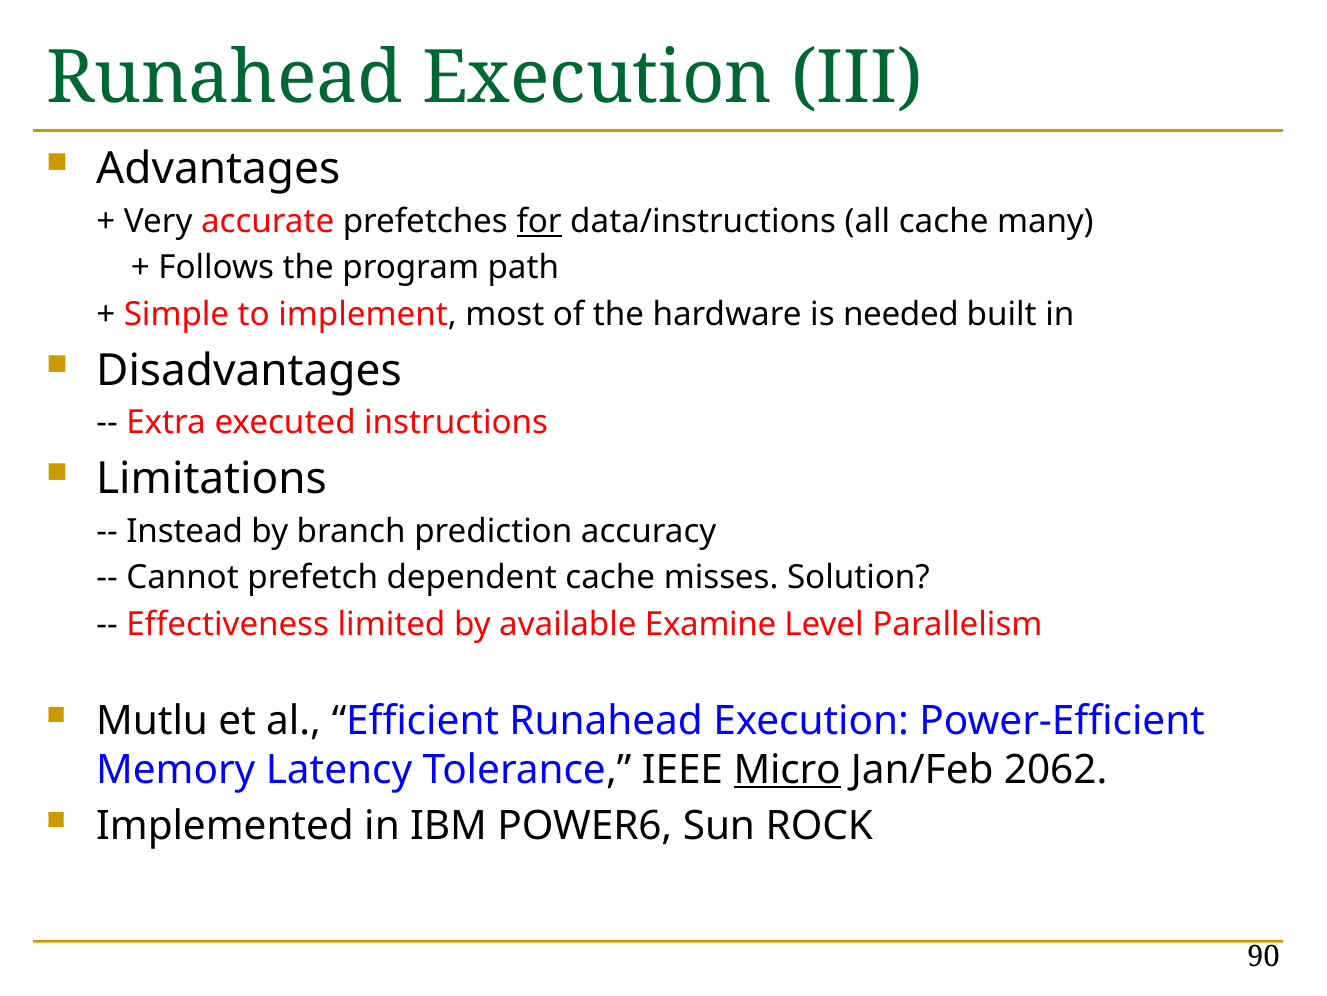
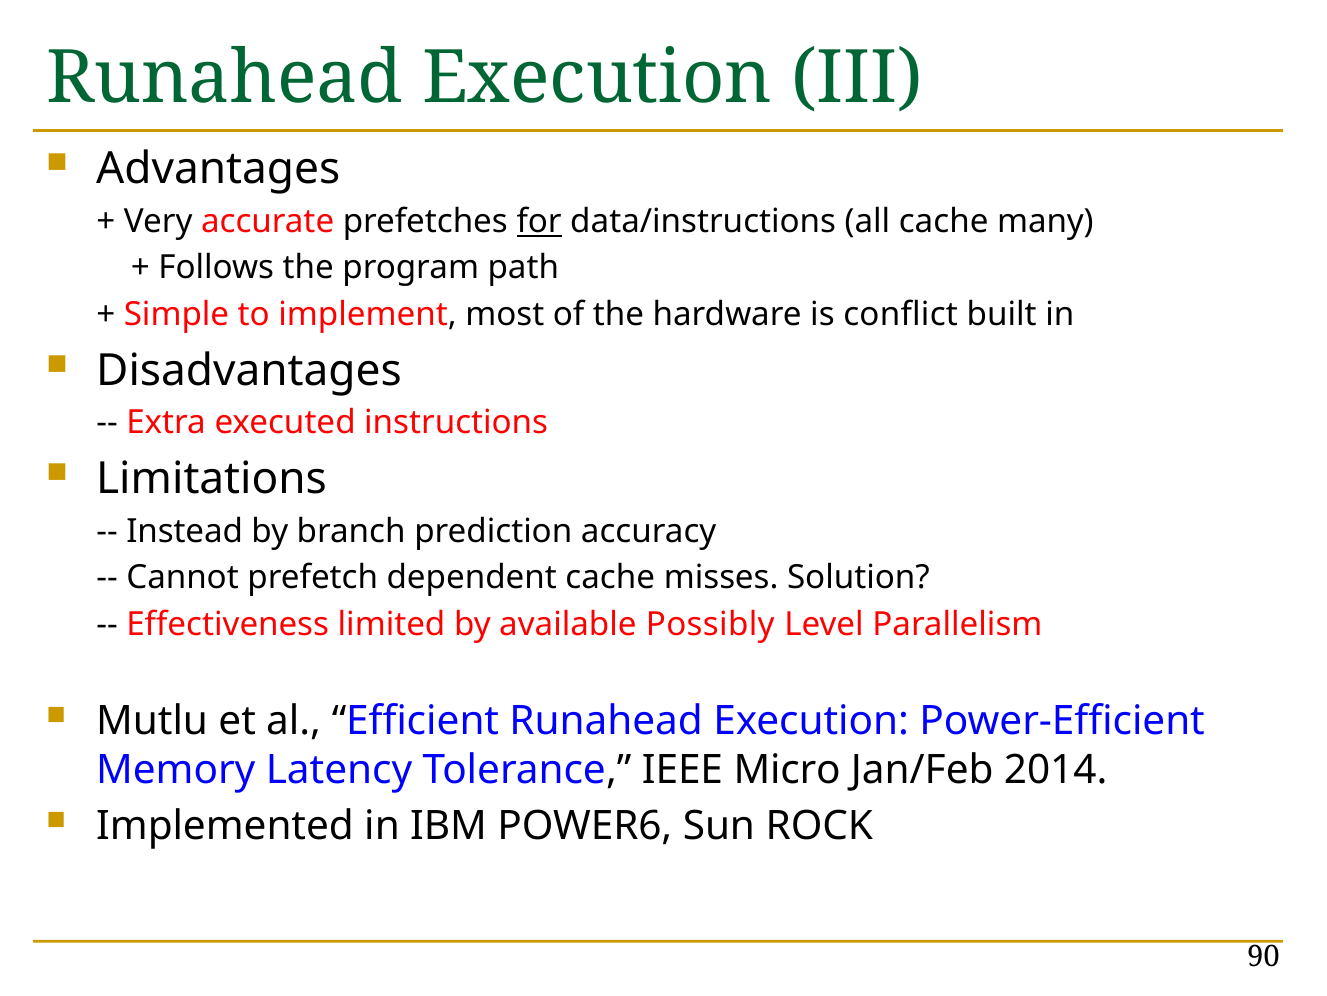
needed: needed -> conflict (901, 314)
Examine: Examine -> Possibly (710, 624)
Micro underline: present -> none (787, 769)
2062: 2062 -> 2014 (1056, 769)
